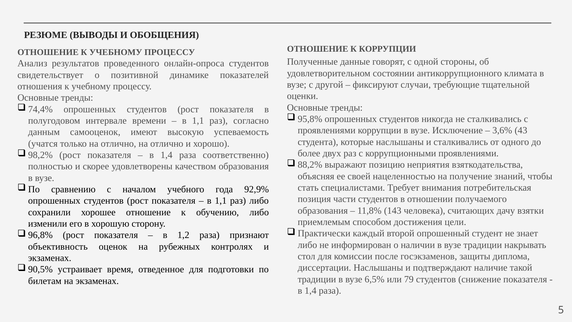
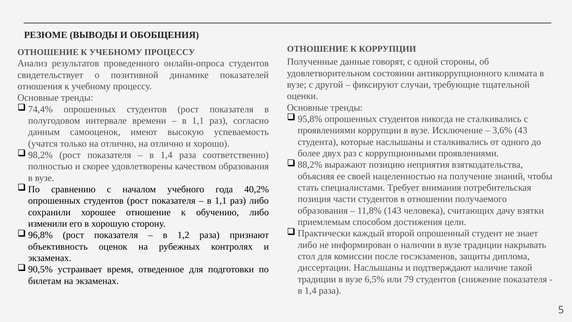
92,9%: 92,9% -> 40,2% (257, 189)
